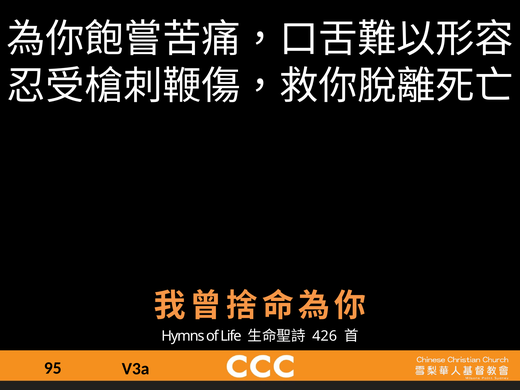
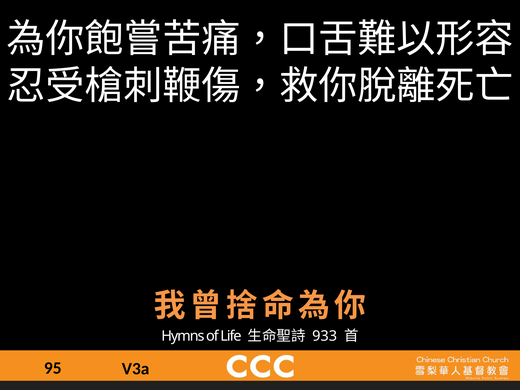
426: 426 -> 933 (325, 336)
